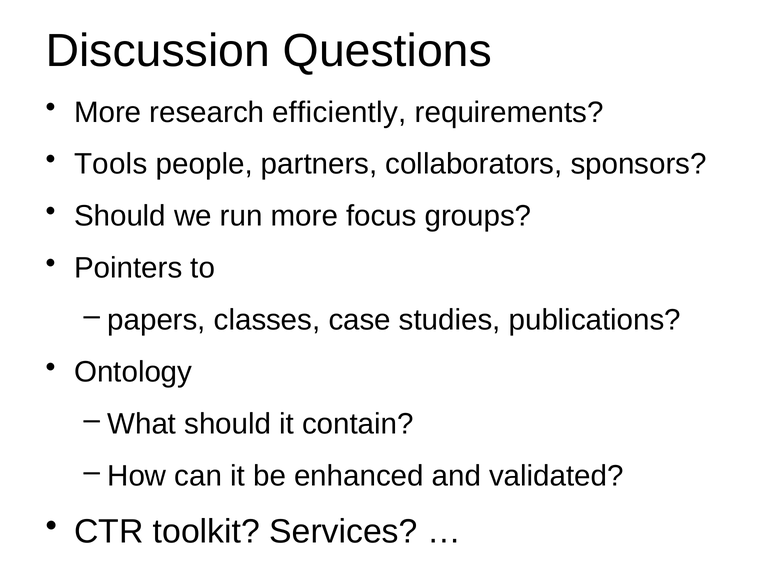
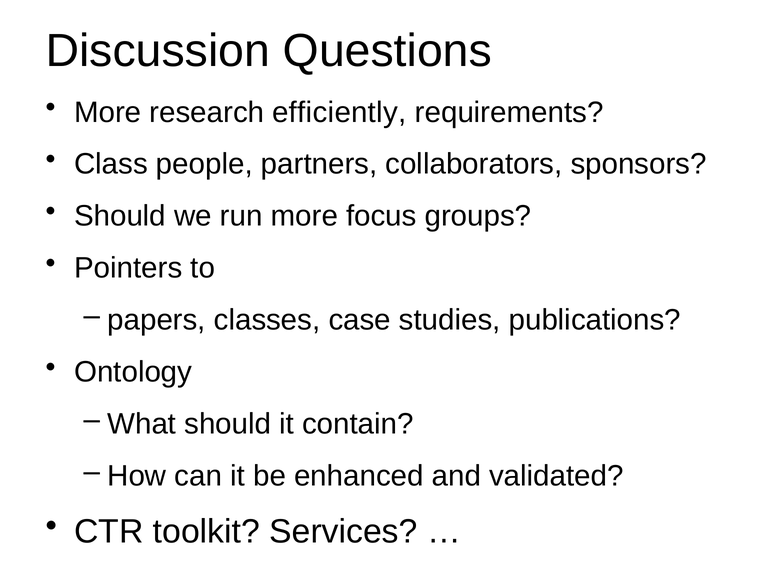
Tools: Tools -> Class (111, 164)
